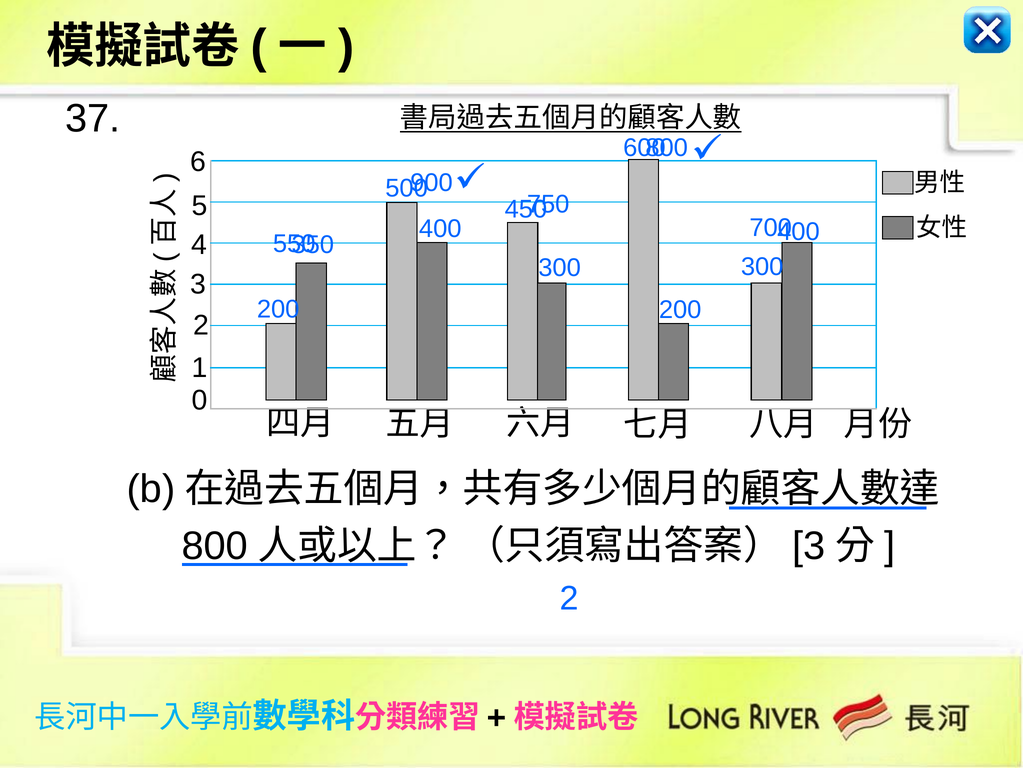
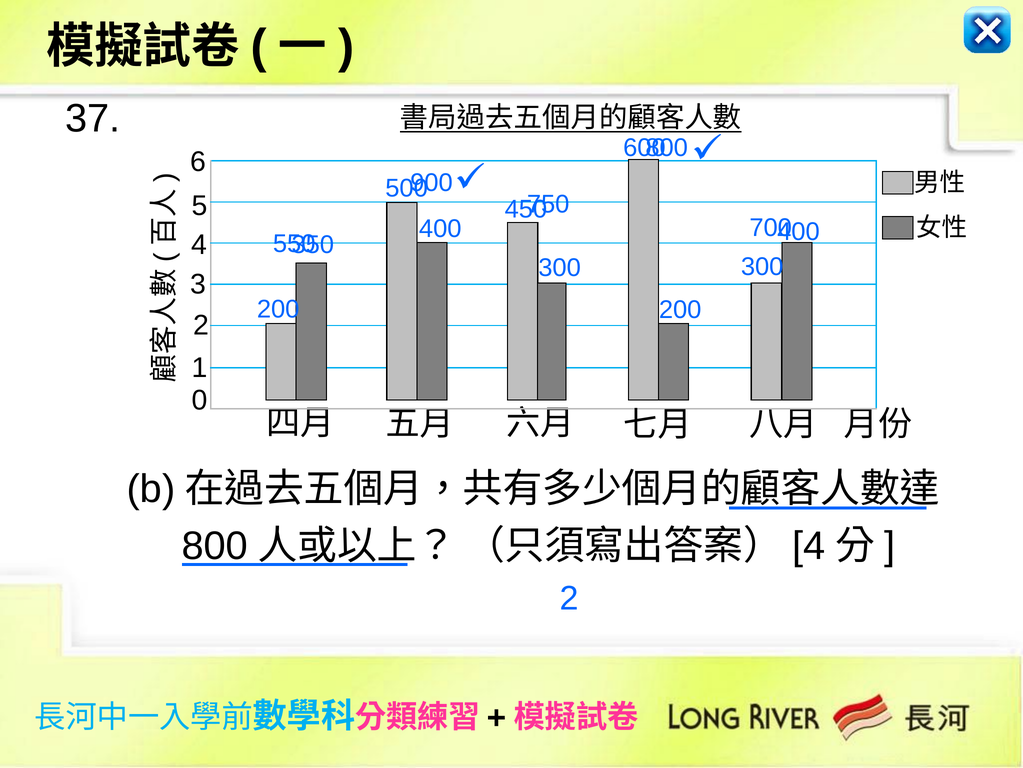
3: 3 -> 4 (809, 546)
